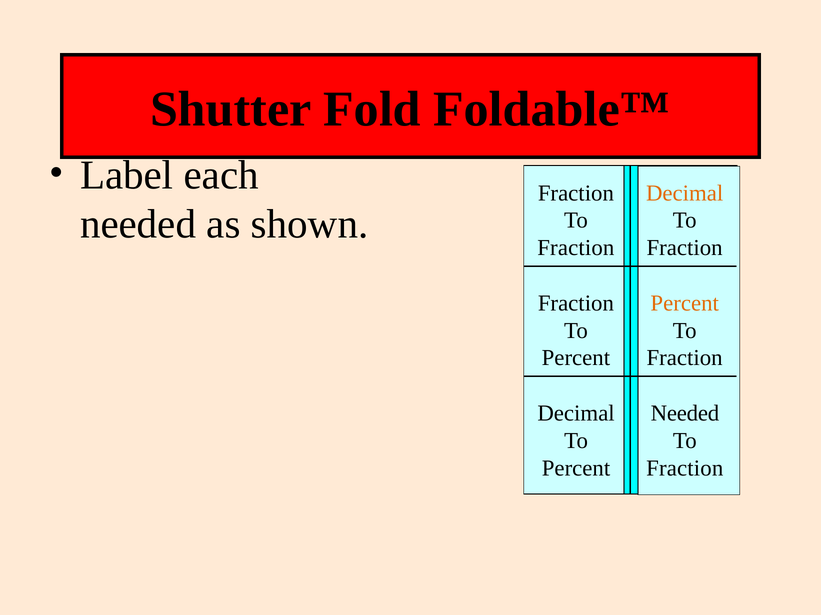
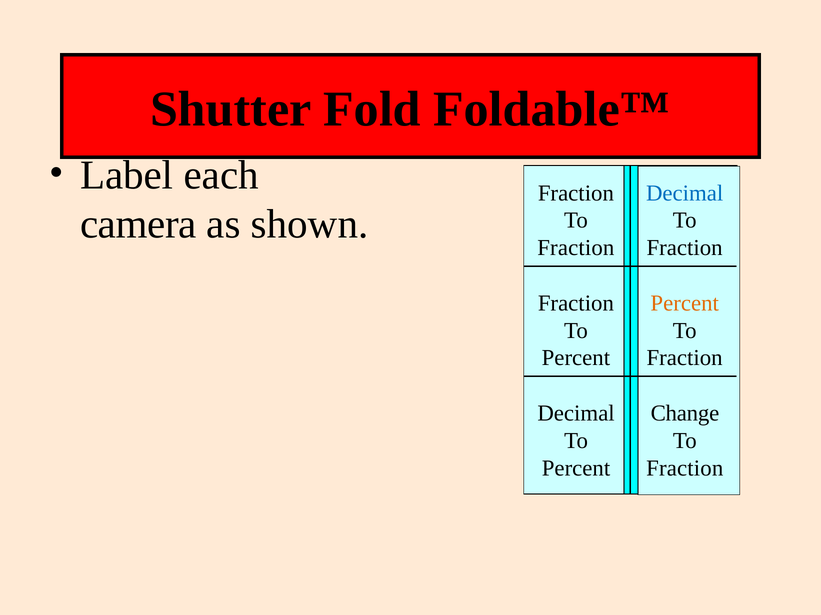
Decimal colour: orange -> blue (685, 193)
needed: needed -> camera (138, 225)
Needed: Needed -> Change (685, 414)
